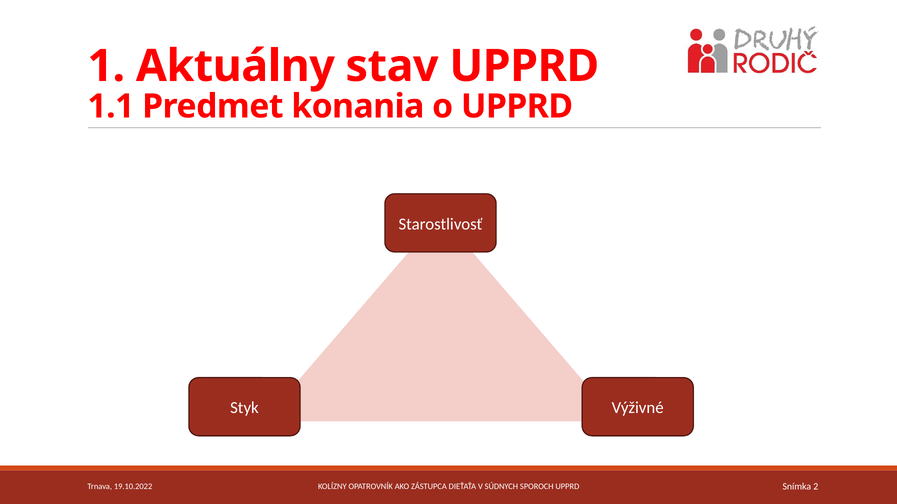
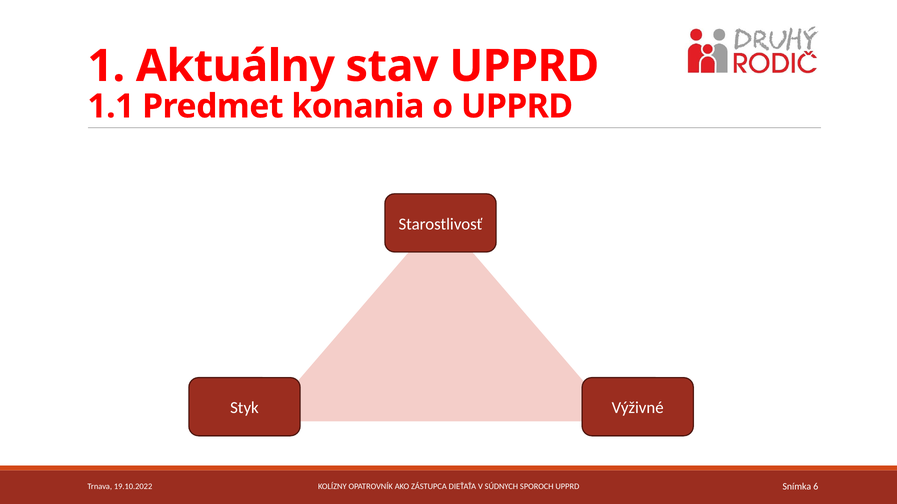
2: 2 -> 6 (816, 487)
